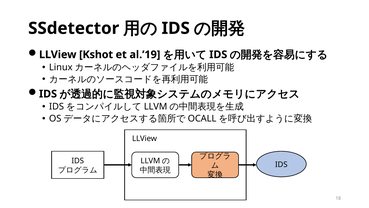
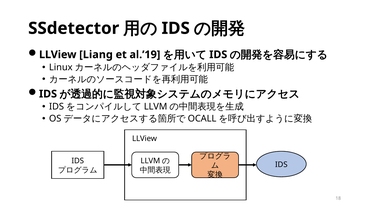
Kshot: Kshot -> Liang (96, 54)
